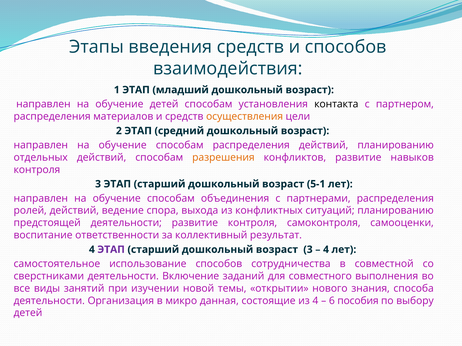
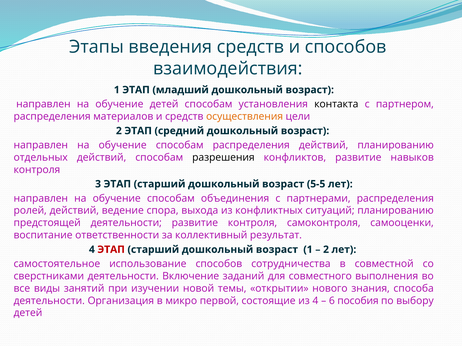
разрешения colour: orange -> black (223, 158)
5-1: 5-1 -> 5-5 (316, 184)
ЭТАП colour: purple -> red (111, 250)
возраст 3: 3 -> 1 (308, 250)
4: 4 -> 2 (326, 250)
данная: данная -> первой (219, 301)
